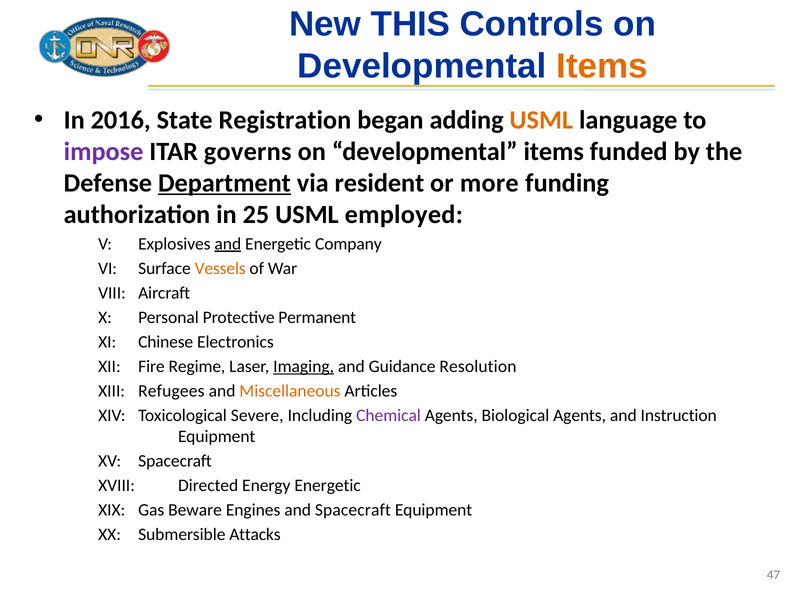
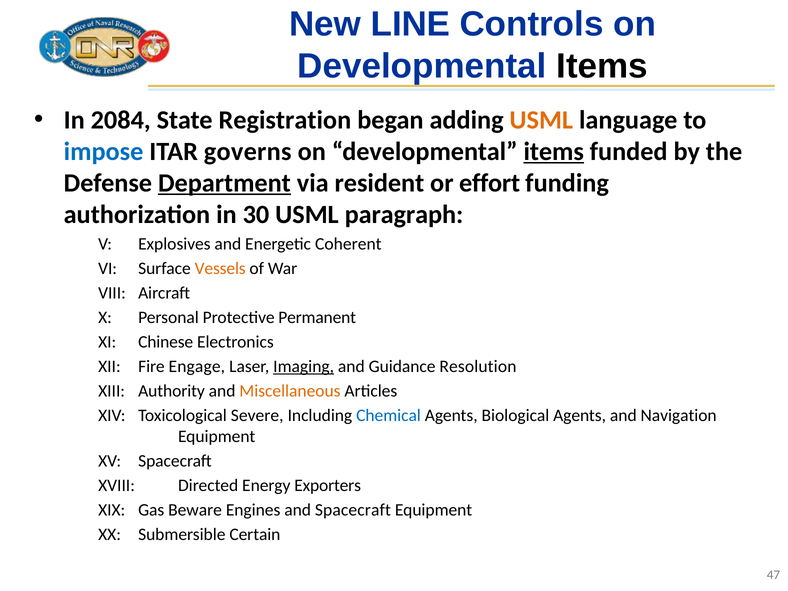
THIS: THIS -> LINE (410, 24)
Items colour: orange -> black (602, 66)
2016: 2016 -> 2084 (121, 120)
impose colour: purple -> blue (104, 152)
items underline: none -> present (554, 152)
more: more -> effort (490, 183)
25: 25 -> 30 (256, 215)
employed: employed -> paragraph (404, 215)
and underline: present -> none (228, 244)
Company: Company -> Coherent (348, 244)
Regime: Regime -> Engage (197, 366)
Refugees: Refugees -> Authority (172, 391)
Chemical colour: purple -> blue (389, 415)
Instruction: Instruction -> Navigation (679, 415)
Energy Energetic: Energetic -> Exporters (328, 485)
Attacks: Attacks -> Certain (255, 534)
